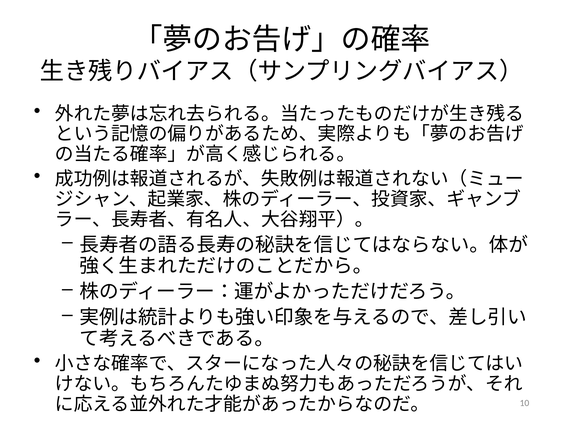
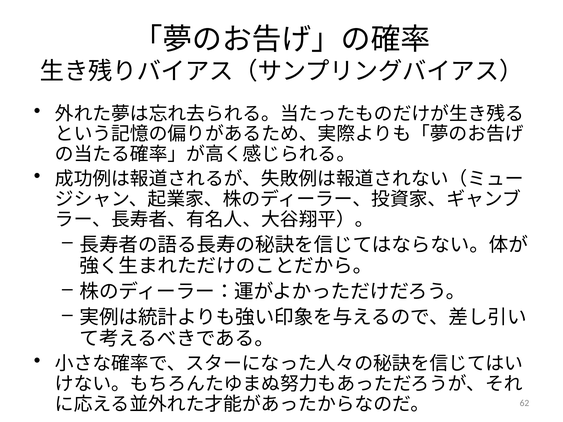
10: 10 -> 62 (524, 403)
